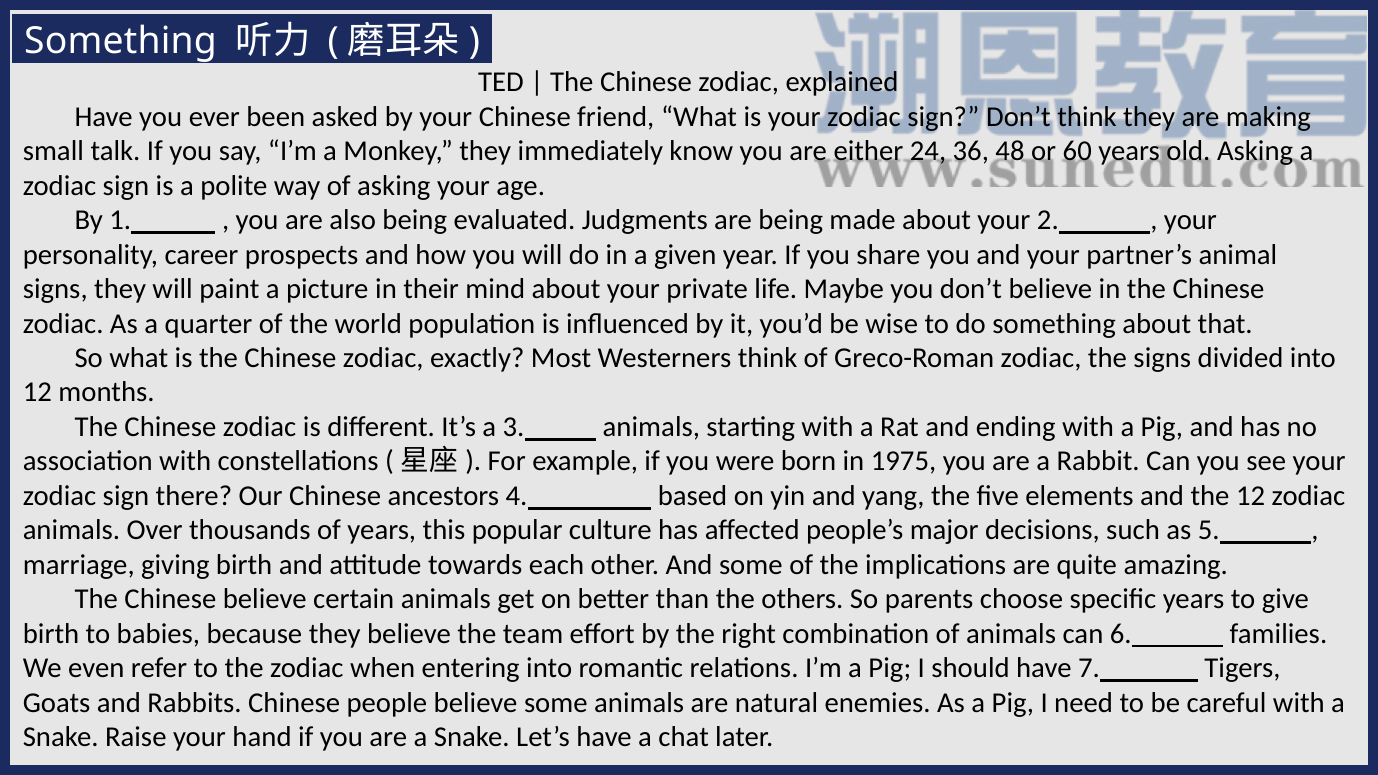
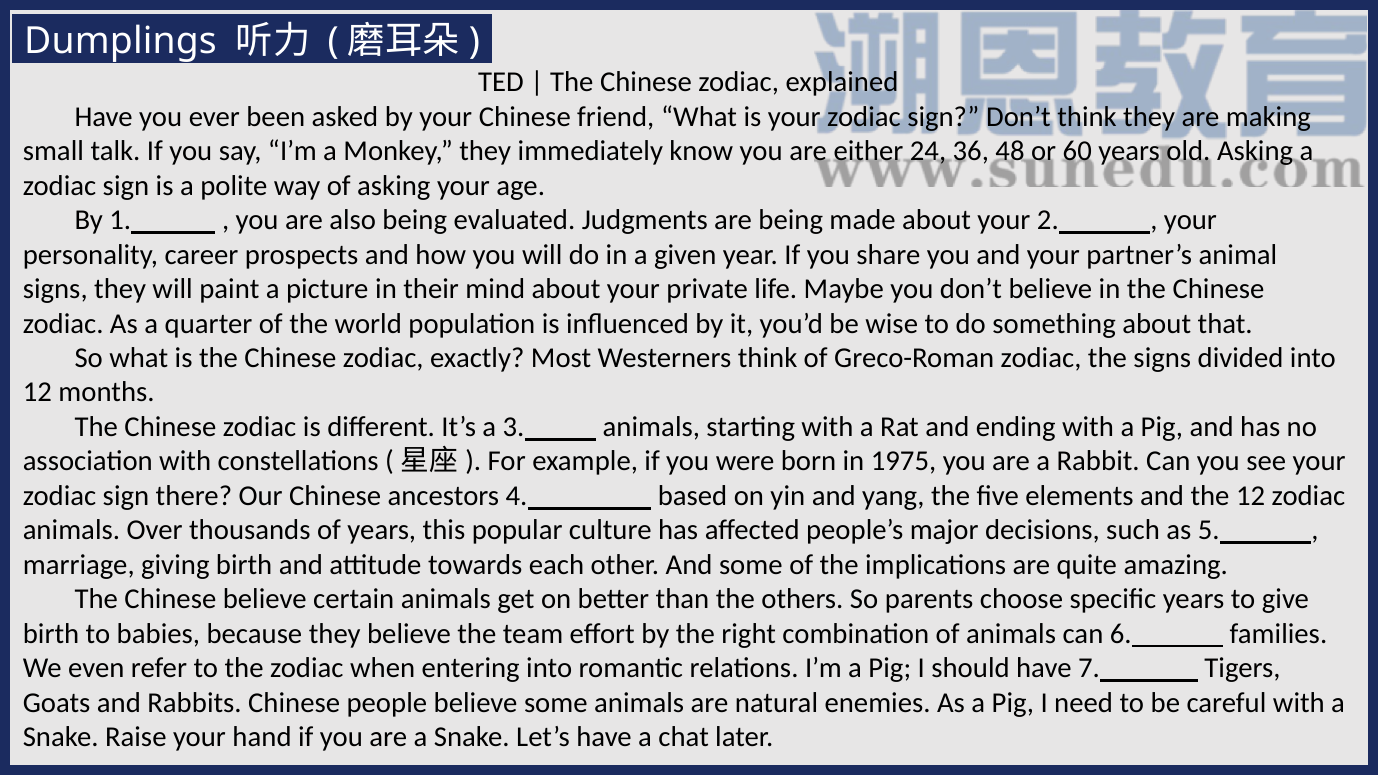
Something: Something -> Dumplings (121, 41)
